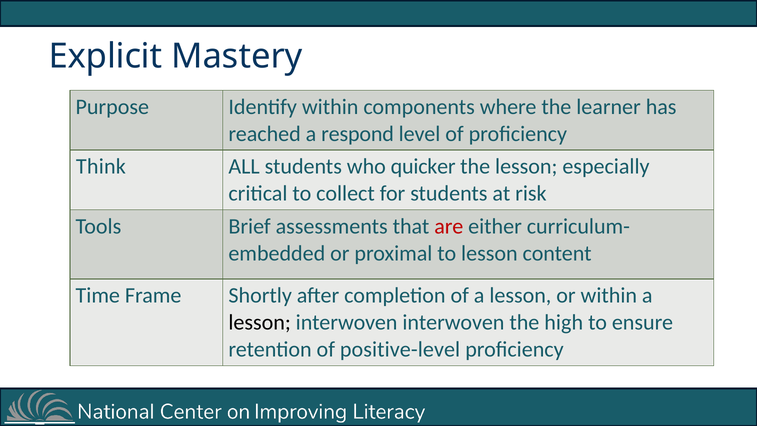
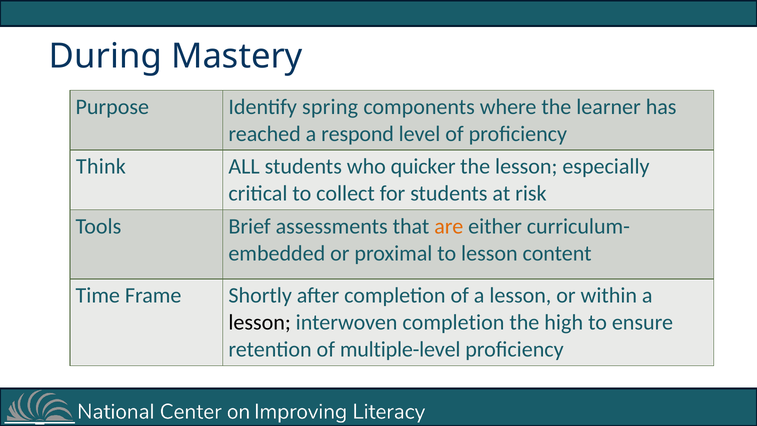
Explicit: Explicit -> During (105, 56)
Identify within: within -> spring (330, 107)
are colour: red -> orange (449, 226)
interwoven interwoven: interwoven -> completion (453, 322)
positive-level: positive-level -> multiple-level (400, 349)
